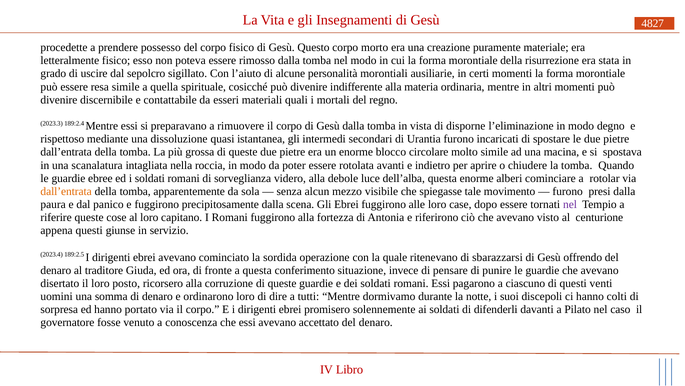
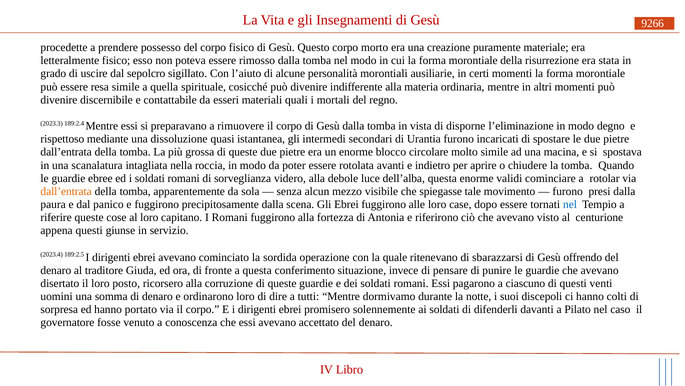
4827: 4827 -> 9266 (653, 24)
alberi: alberi -> validi (509, 178)
nel colour: purple -> blue (570, 204)
